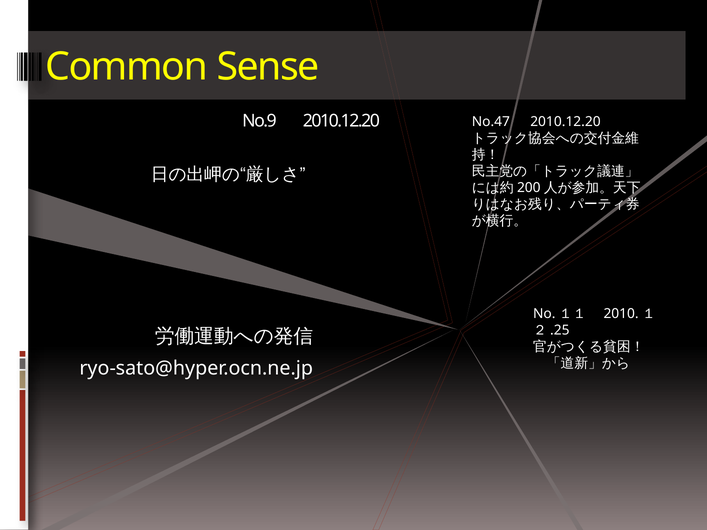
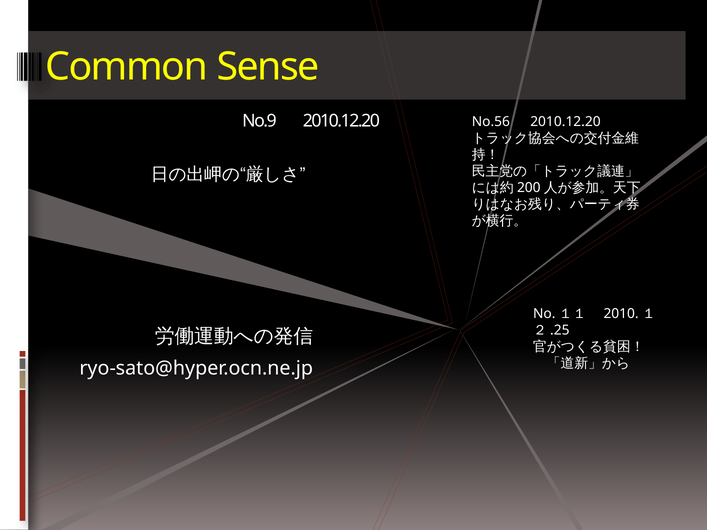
No.47: No.47 -> No.56 (491, 122)
